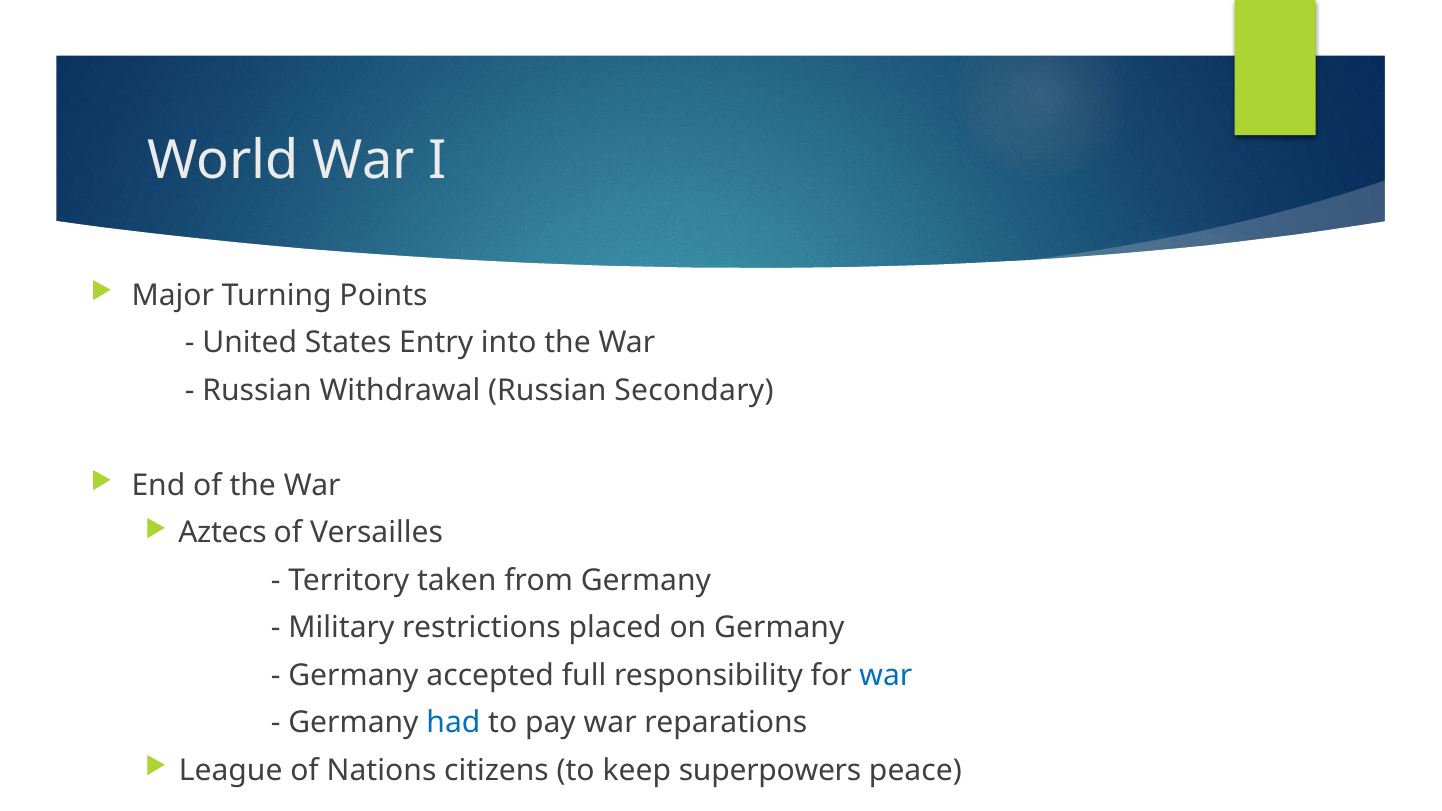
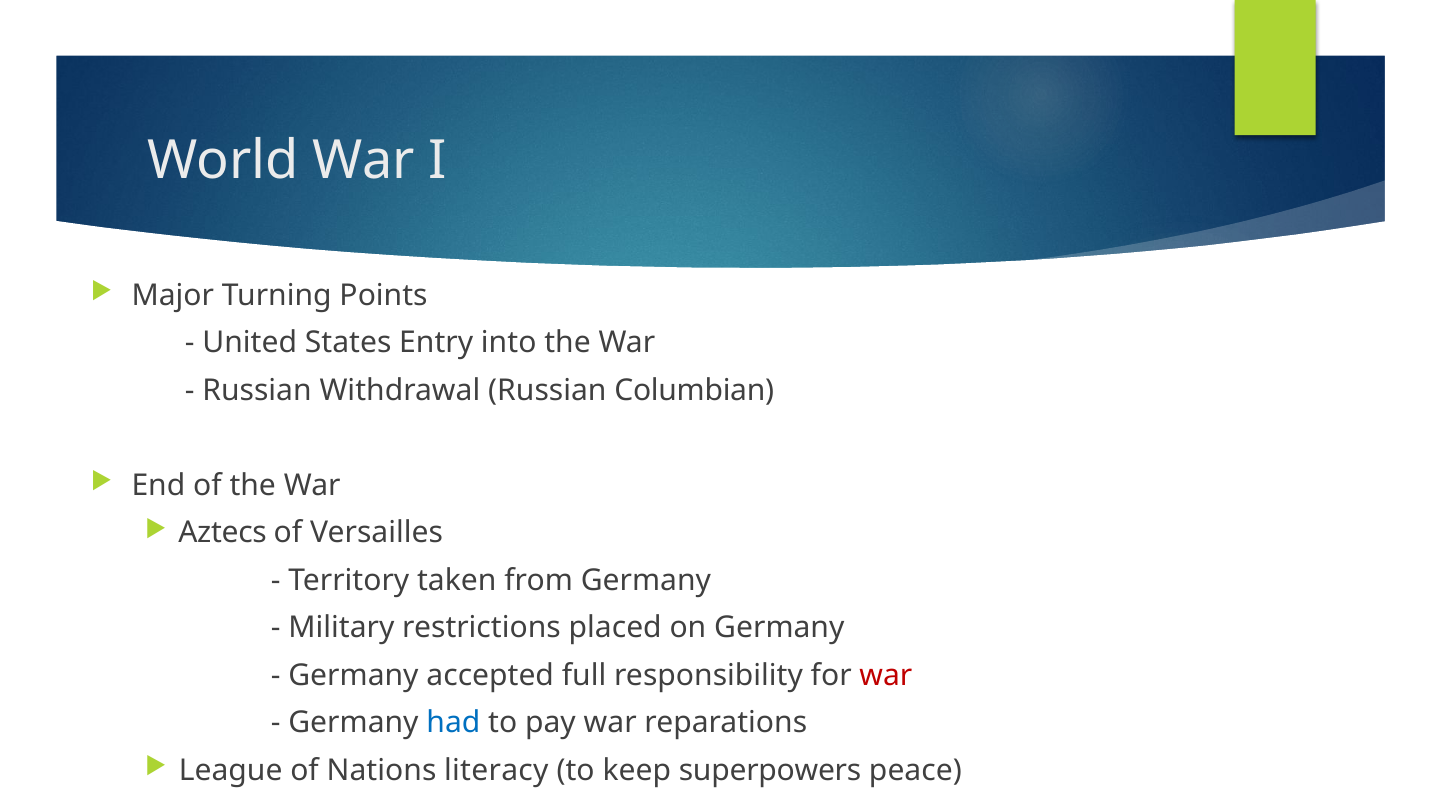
Secondary: Secondary -> Columbian (694, 391)
war colour: blue -> red (886, 675)
citizens: citizens -> literacy (496, 770)
